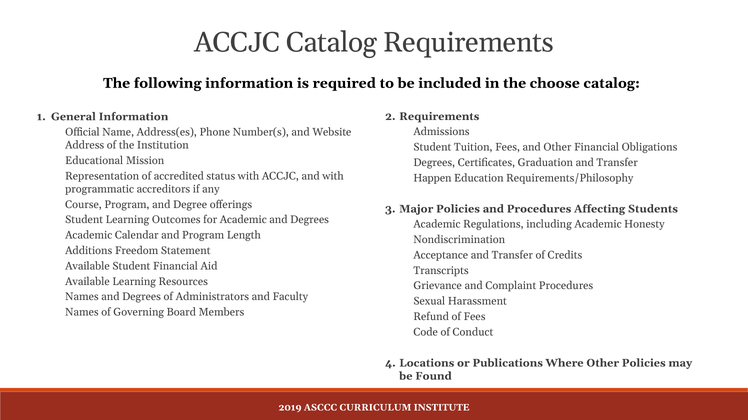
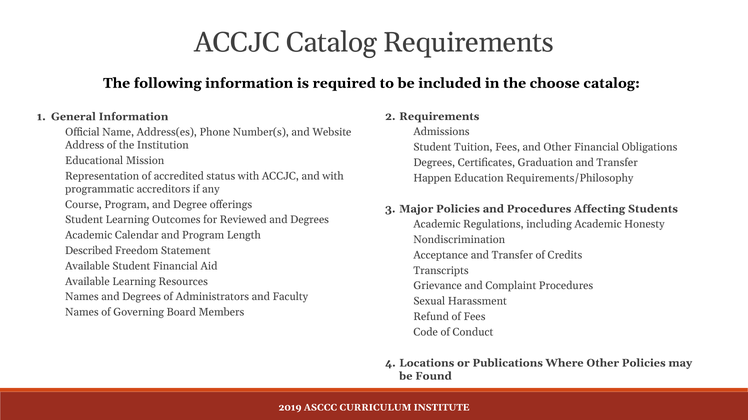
for Academic: Academic -> Reviewed (243, 220)
Additions: Additions -> Described (89, 251)
